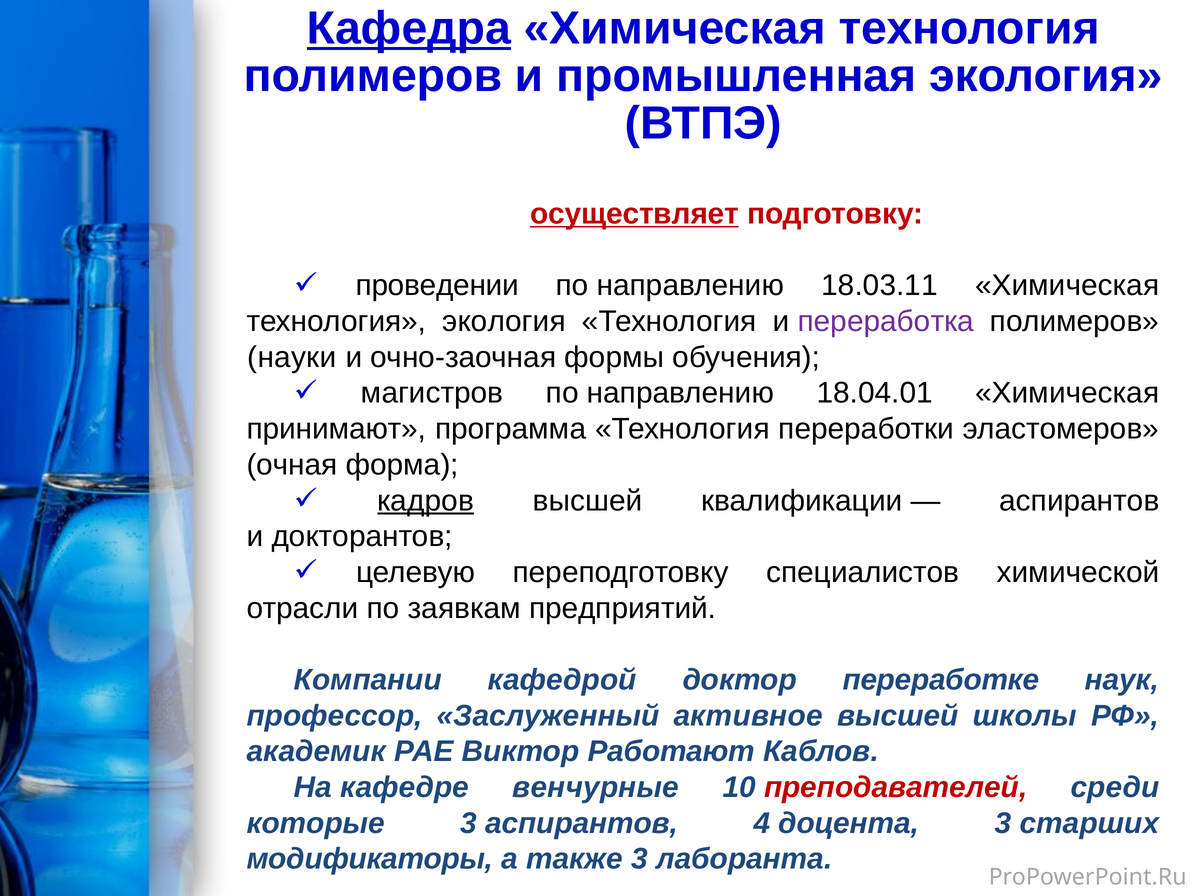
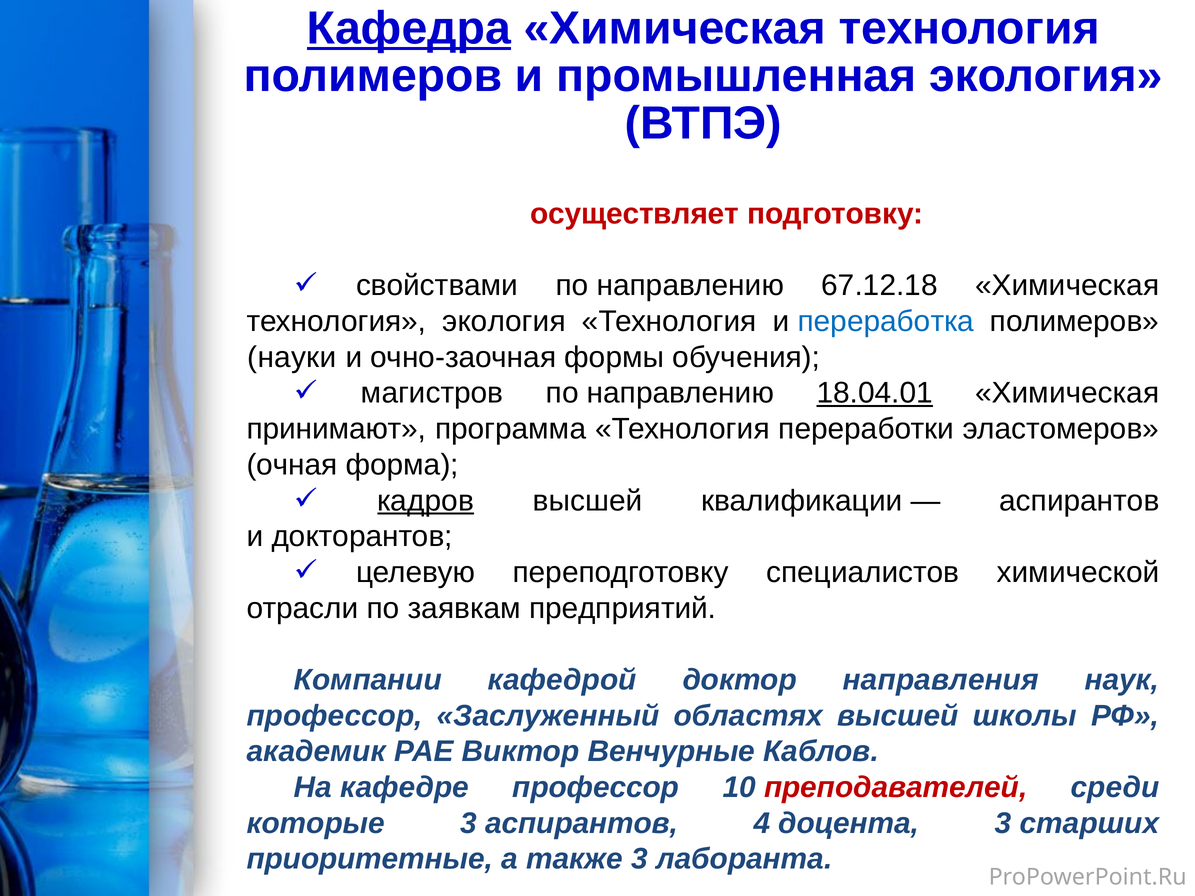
осуществляет underline: present -> none (634, 214)
проведении: проведении -> свойствами (437, 286)
18.03.11: 18.03.11 -> 67.12.18 (880, 286)
переработка colour: purple -> blue (886, 322)
18.04.01 underline: none -> present (875, 393)
переработке: переработке -> направления (941, 680)
активное: активное -> областях (748, 716)
Работают: Работают -> Венчурные (671, 752)
кафедре венчурные: венчурные -> профессор (596, 788)
модификаторы: модификаторы -> приоритетные (370, 859)
